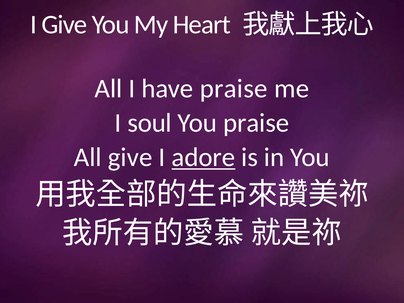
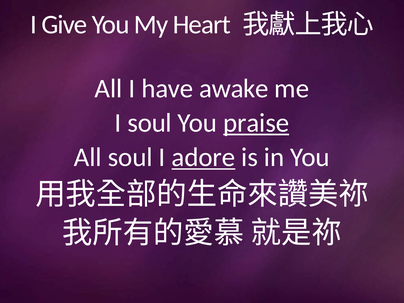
have praise: praise -> awake (234, 88)
praise underline: none -> present (256, 123)
All give: give -> soul (130, 157)
